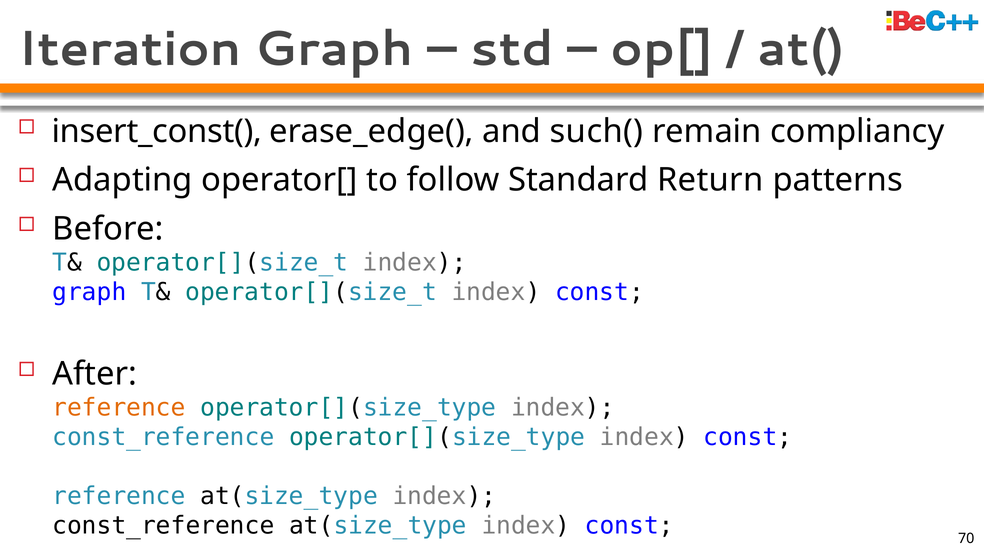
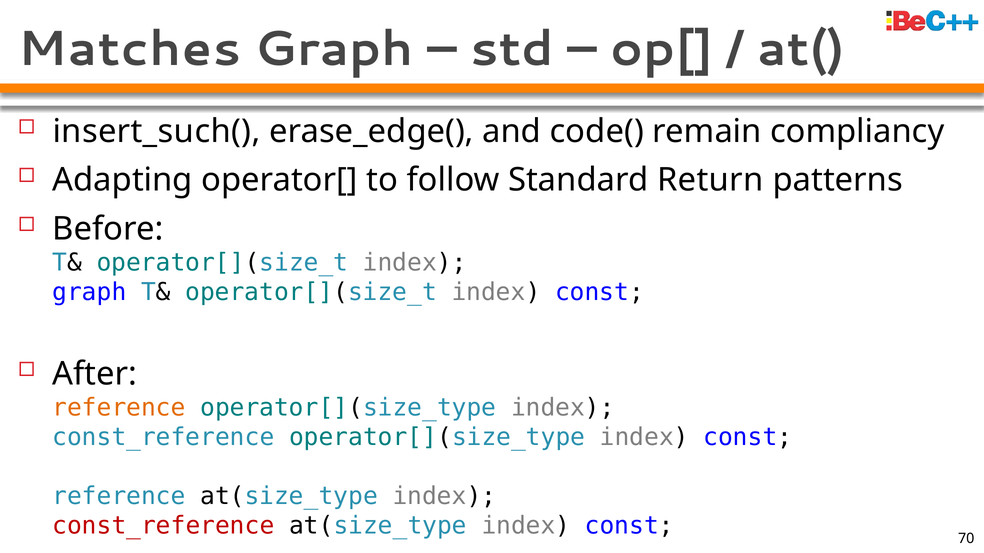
Iteration: Iteration -> Matches (129, 49)
insert_const(: insert_const( -> insert_such( (156, 131)
such(: such( -> code( (597, 131)
const_reference colour: black -> red (163, 526)
